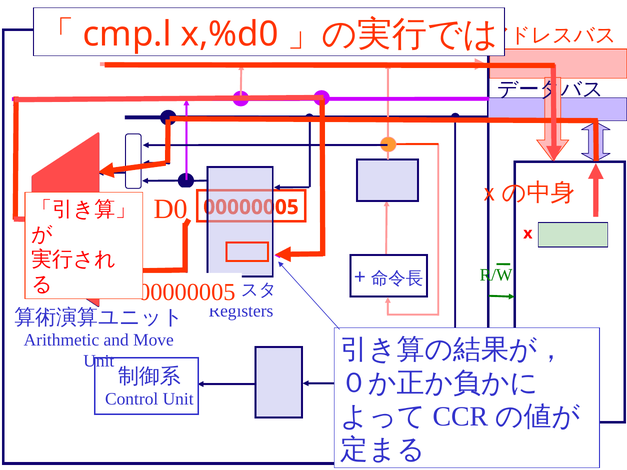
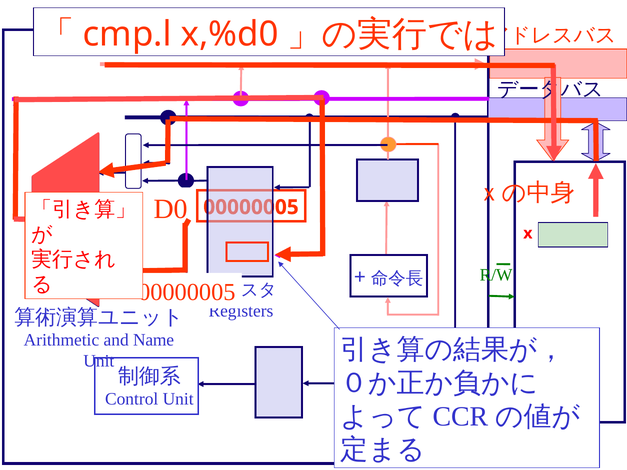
Move: Move -> Name (154, 340)
